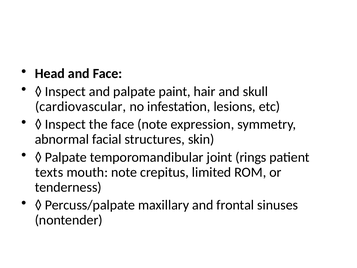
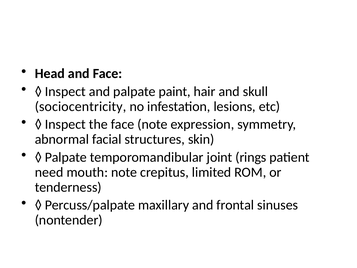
cardiovascular: cardiovascular -> sociocentricity (81, 106)
texts: texts -> need (49, 172)
